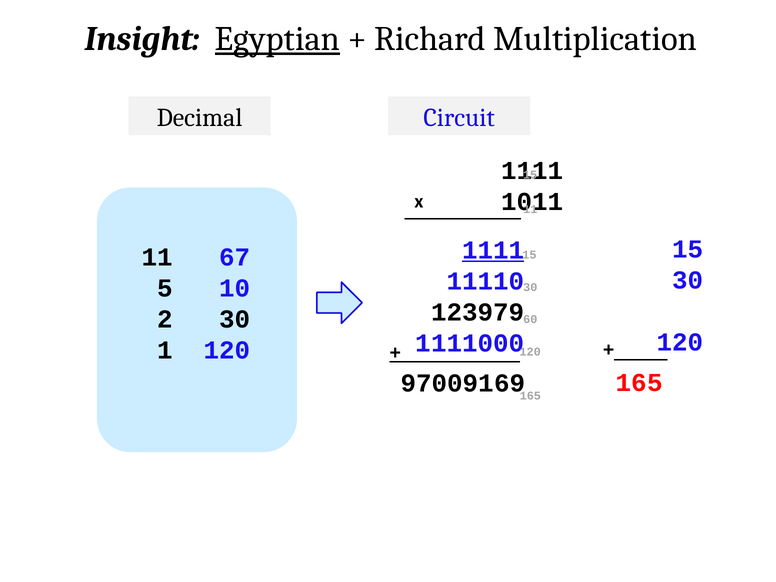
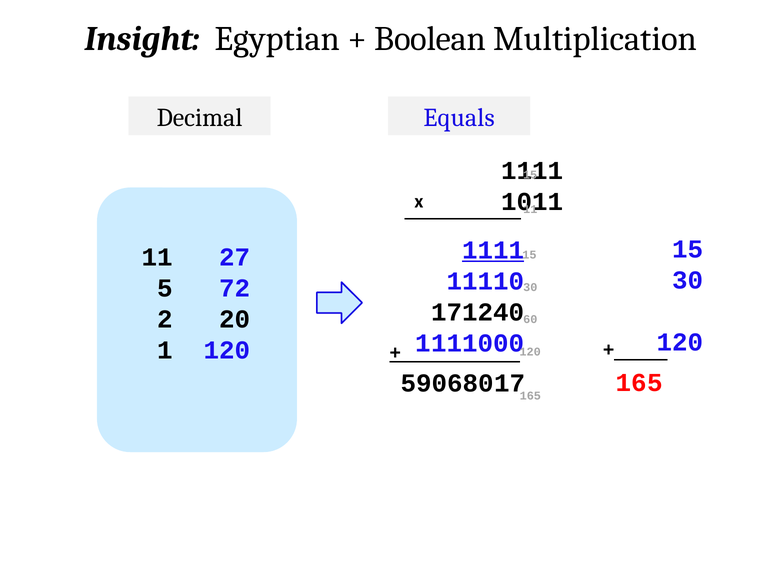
Egyptian underline: present -> none (277, 39)
Richard: Richard -> Boolean (430, 39)
Circuit: Circuit -> Equals (459, 118)
67: 67 -> 27 (235, 257)
10: 10 -> 72 (235, 288)
123979: 123979 -> 171240 (478, 312)
2 30: 30 -> 20 (235, 319)
97009169: 97009169 -> 59068017 (463, 383)
